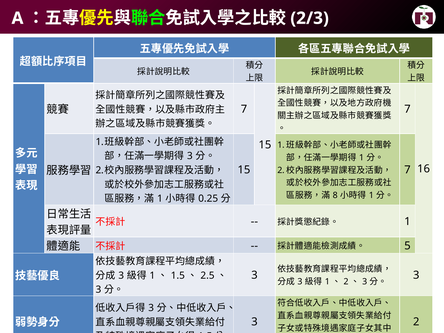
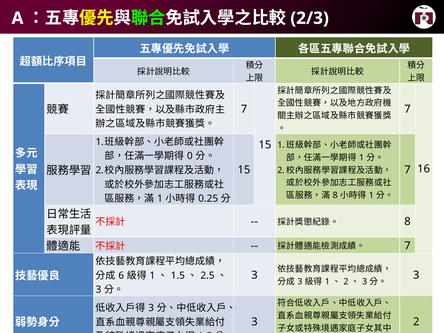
3: 3 -> 0 (190, 156)
1: 1 -> 8 (407, 222)
5: 5 -> 7 (407, 246)
3: 3 -> 6 (121, 275)
